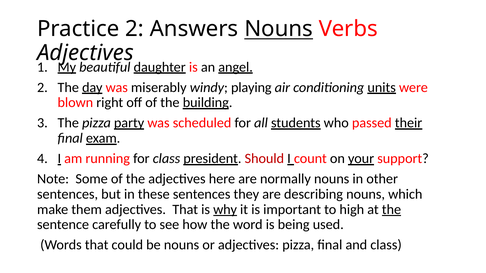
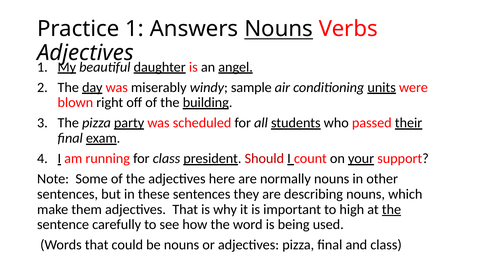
Practice 2: 2 -> 1 (135, 29)
playing: playing -> sample (251, 87)
why underline: present -> none (225, 210)
